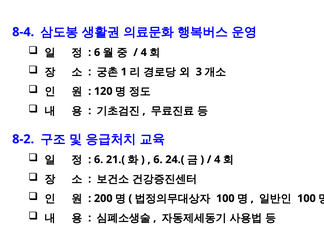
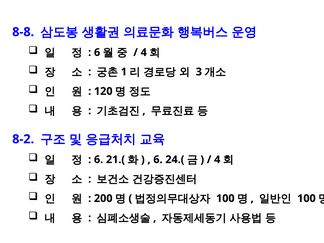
8-4: 8-4 -> 8-8 (23, 32)
